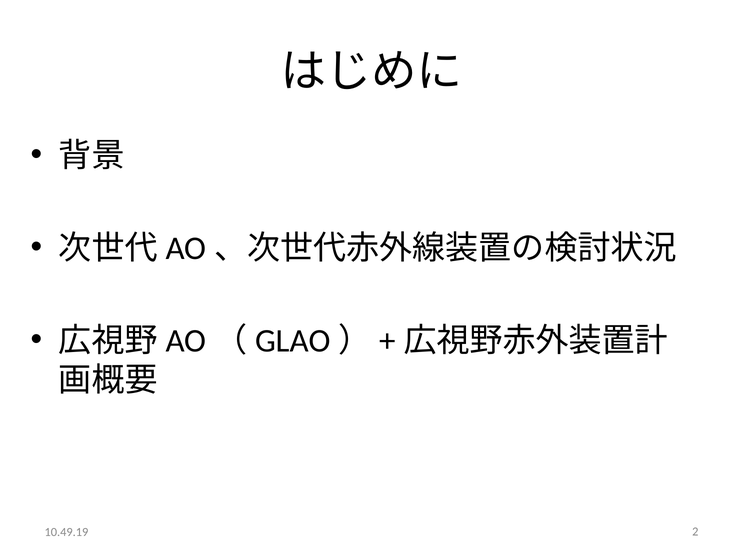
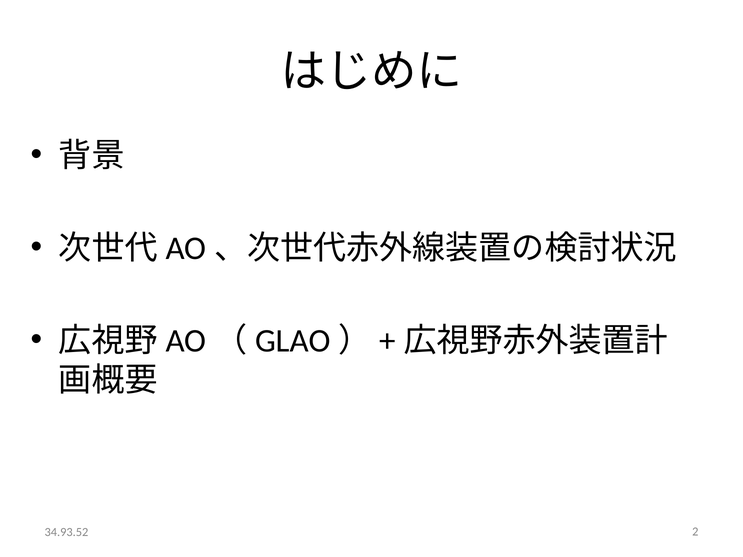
10.49.19: 10.49.19 -> 34.93.52 (66, 532)
